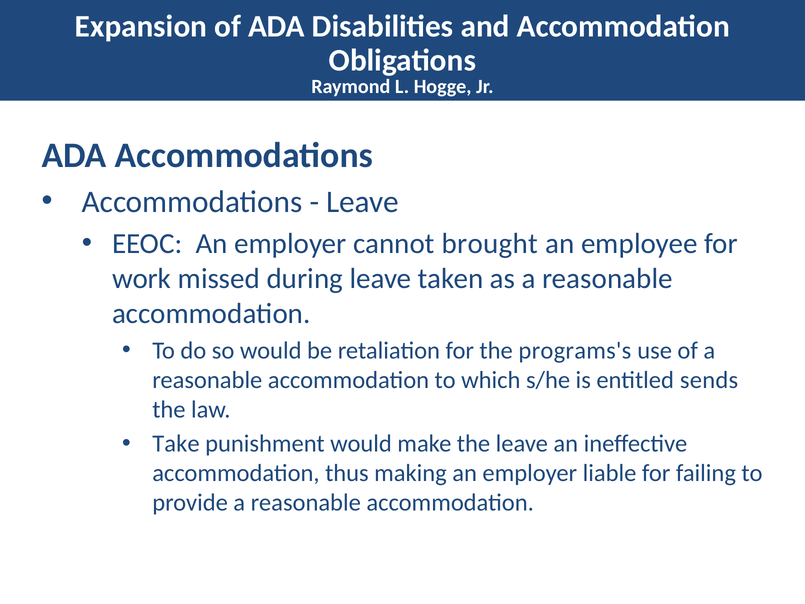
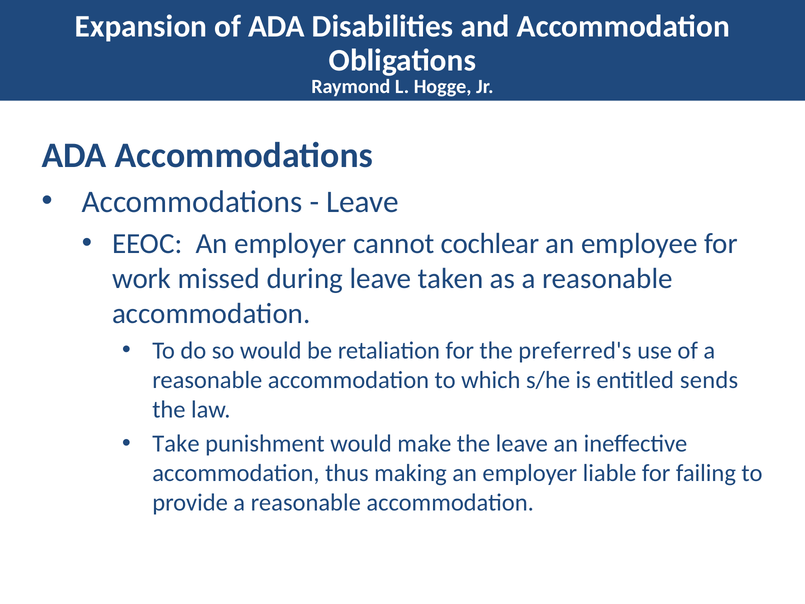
brought: brought -> cochlear (490, 244)
programs's: programs's -> preferred's (575, 350)
